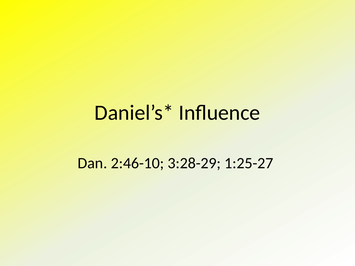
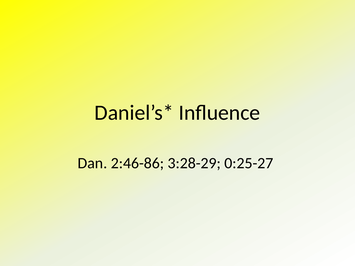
2:46-10: 2:46-10 -> 2:46-86 (137, 163)
1:25-27: 1:25-27 -> 0:25-27 (249, 163)
